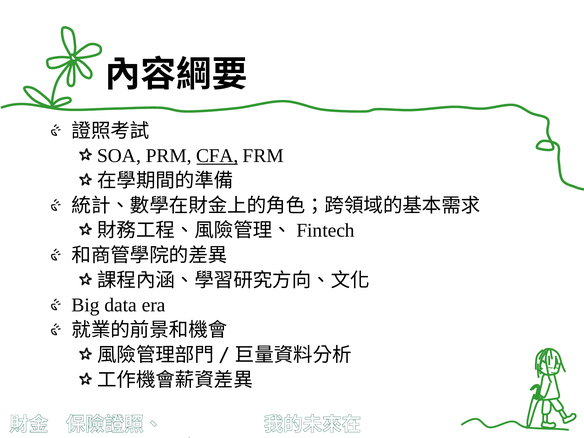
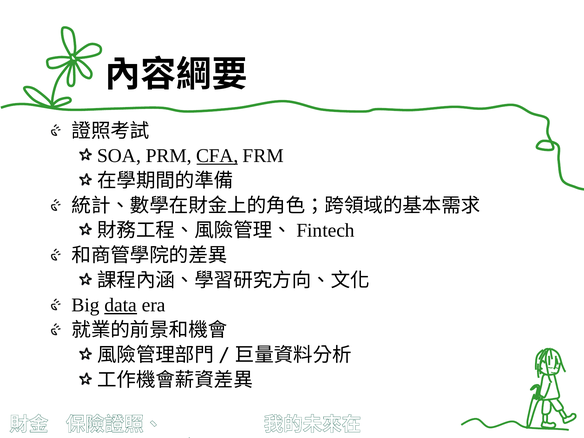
data underline: none -> present (121, 305)
